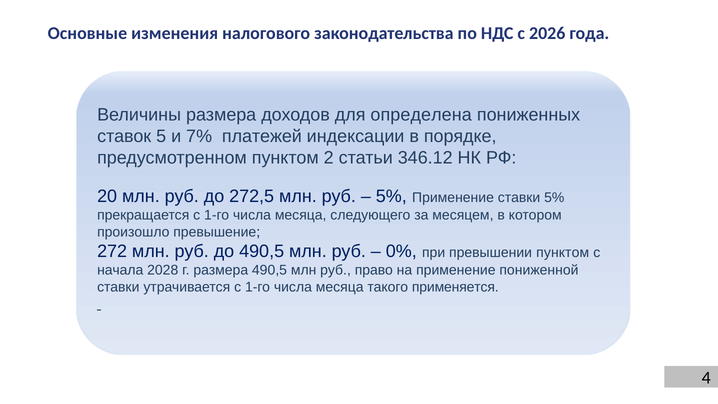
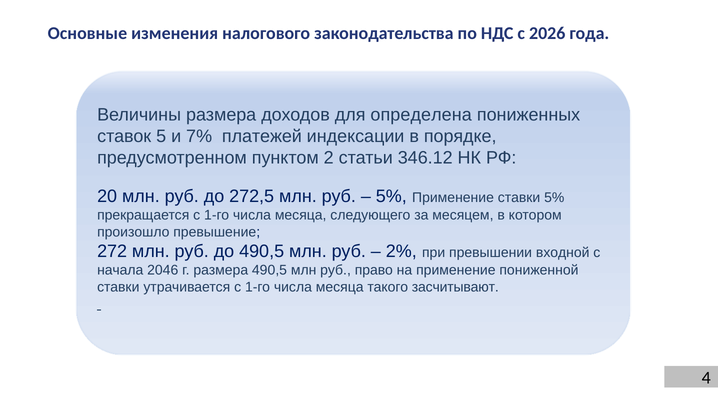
0%: 0% -> 2% (401, 251)
превышении пунктом: пунктом -> входной (563, 253)
2028: 2028 -> 2046 (163, 270)
применяется: применяется -> засчитывают (455, 287)
